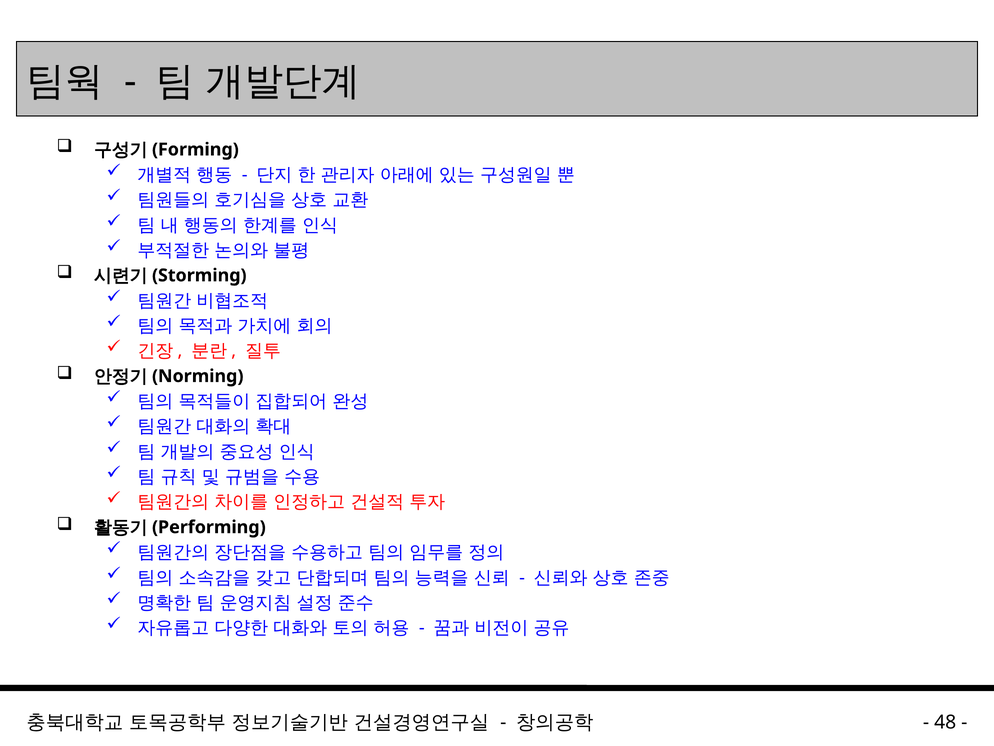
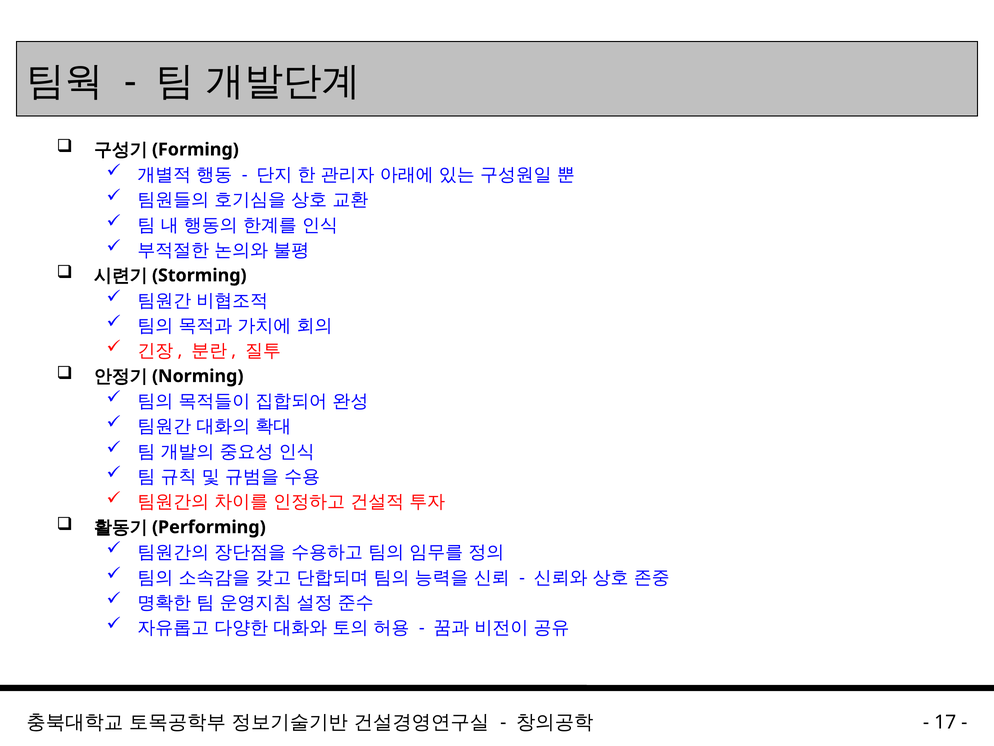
48: 48 -> 17 (945, 722)
